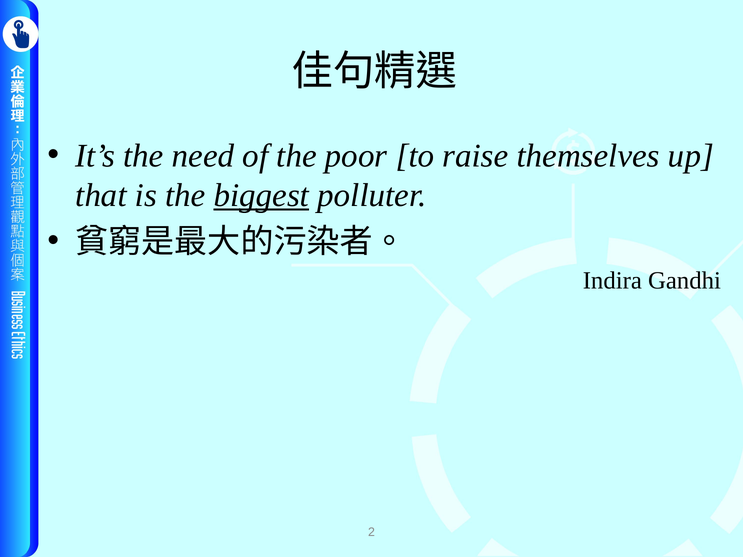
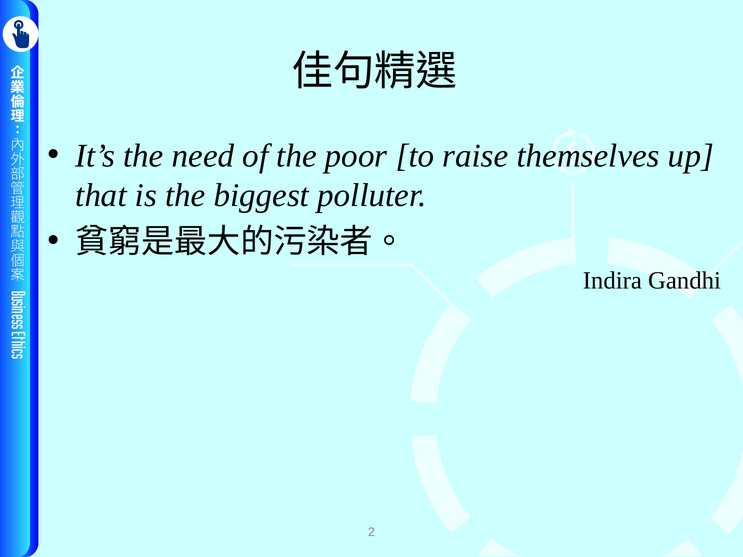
biggest underline: present -> none (261, 196)
